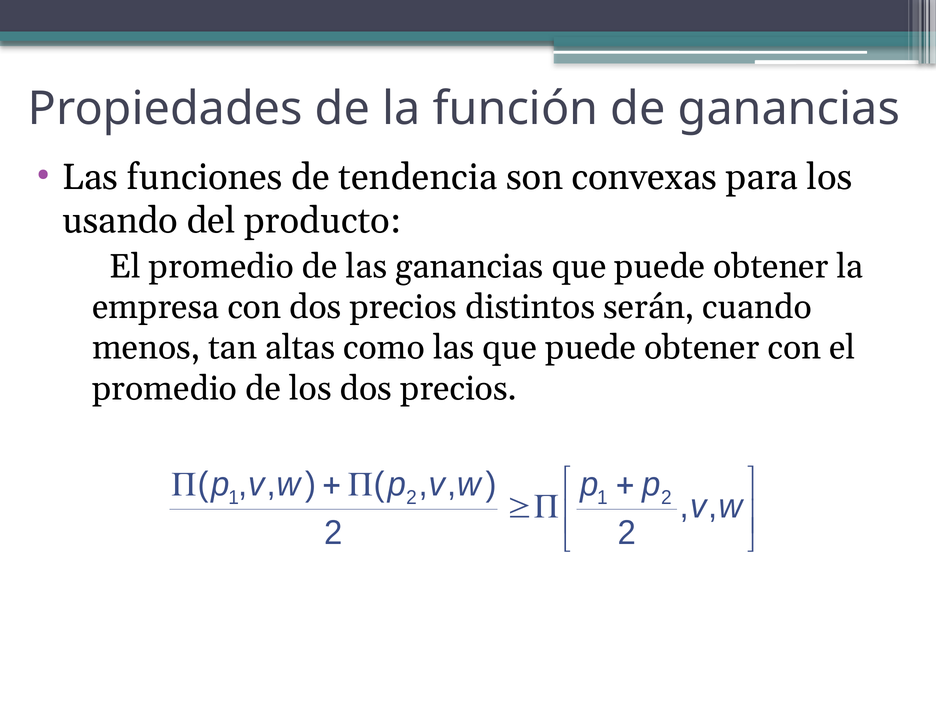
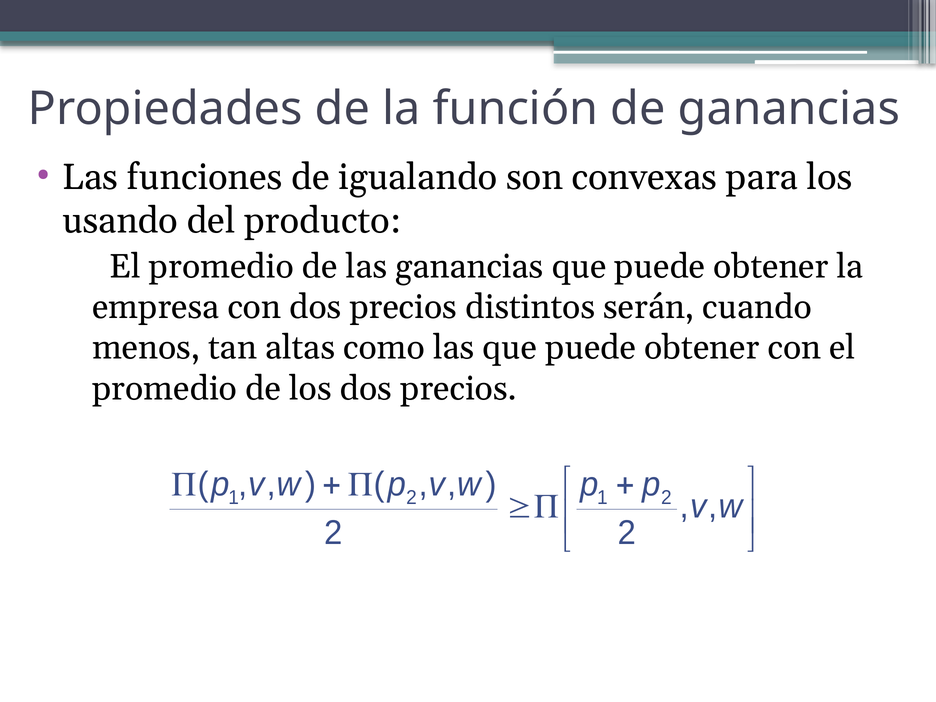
tendencia: tendencia -> igualando (418, 177)
